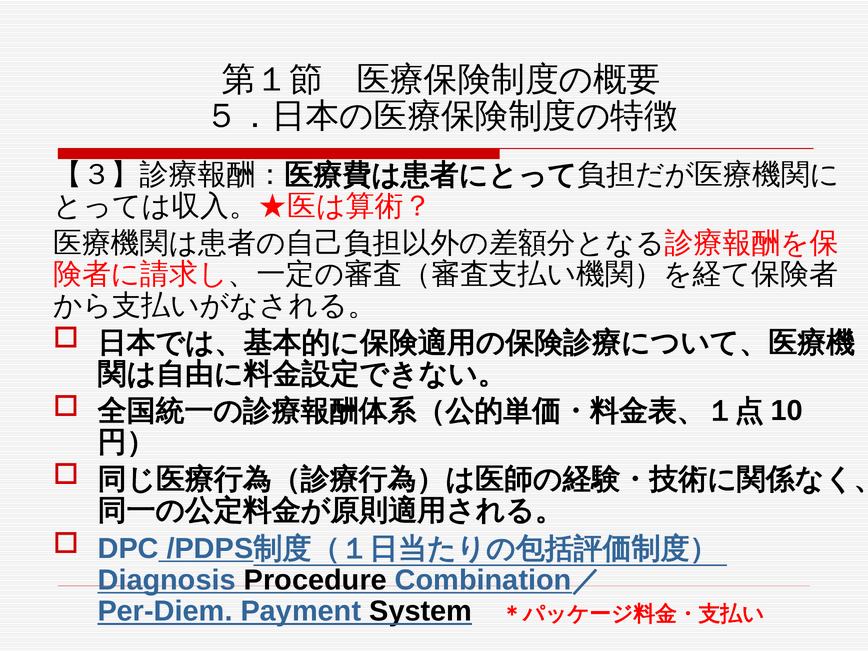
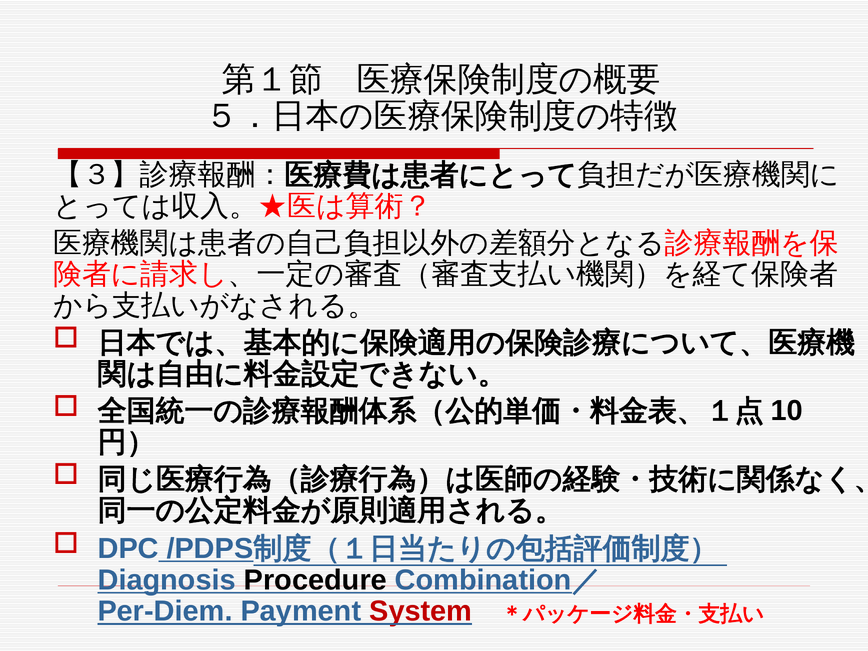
System colour: black -> red (421, 611)
